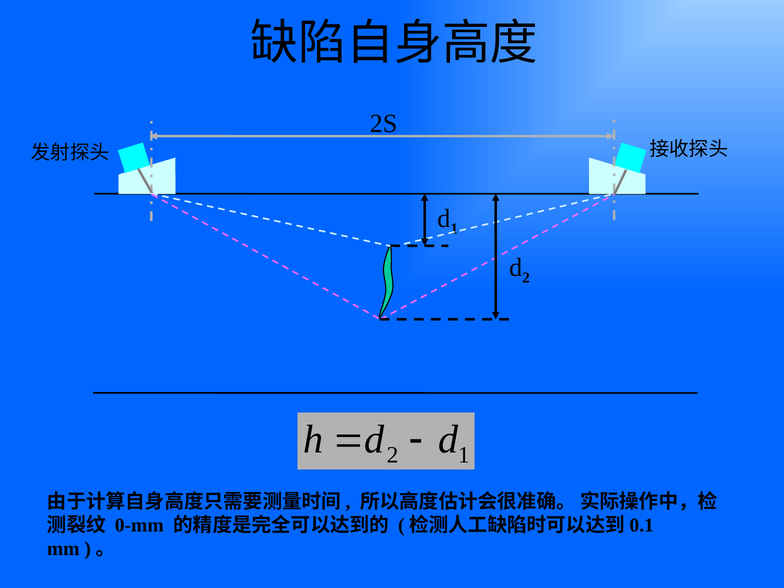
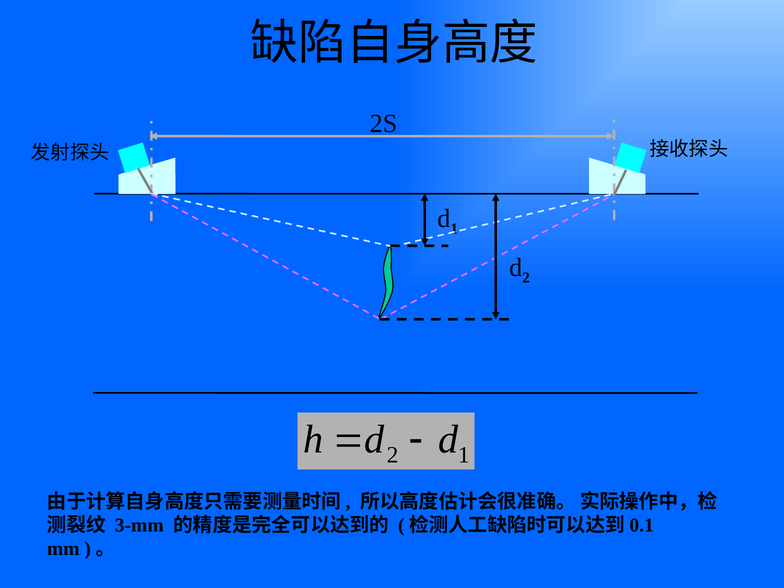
0-mm: 0-mm -> 3-mm (139, 525)
